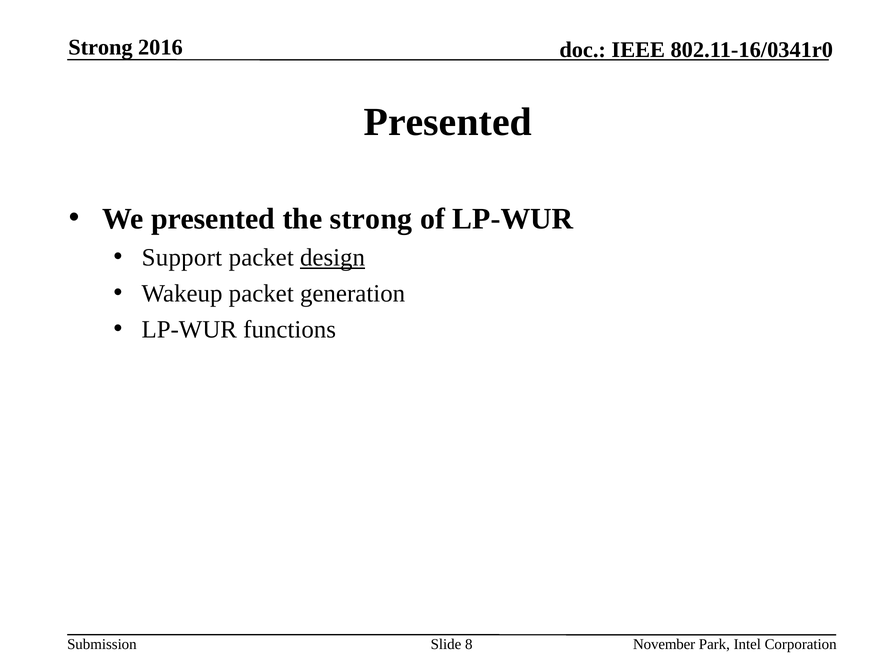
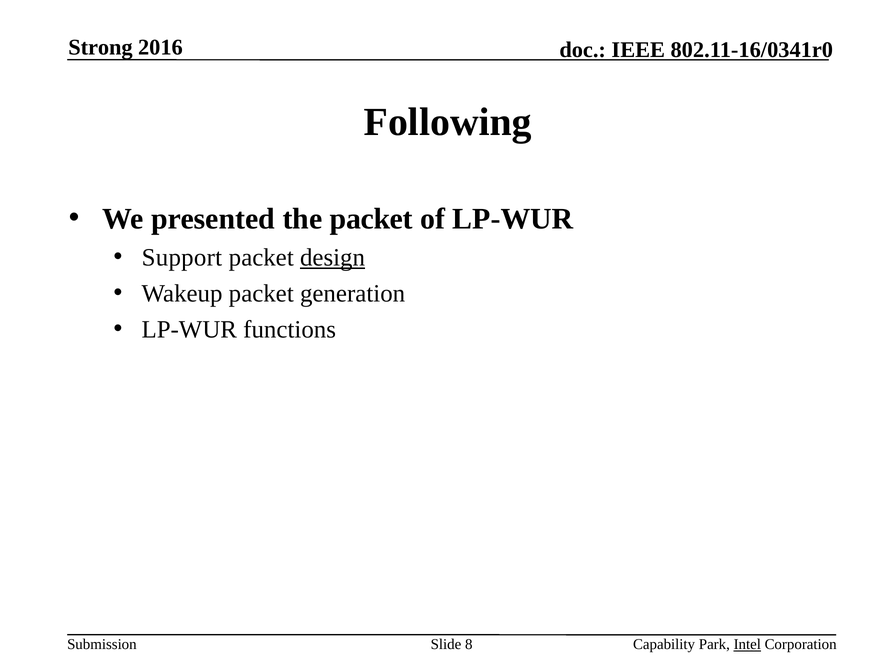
Presented: Presented -> Following (448, 122)
the strong: strong -> packet (371, 219)
November: November -> Capability (664, 644)
Intel underline: none -> present (747, 644)
